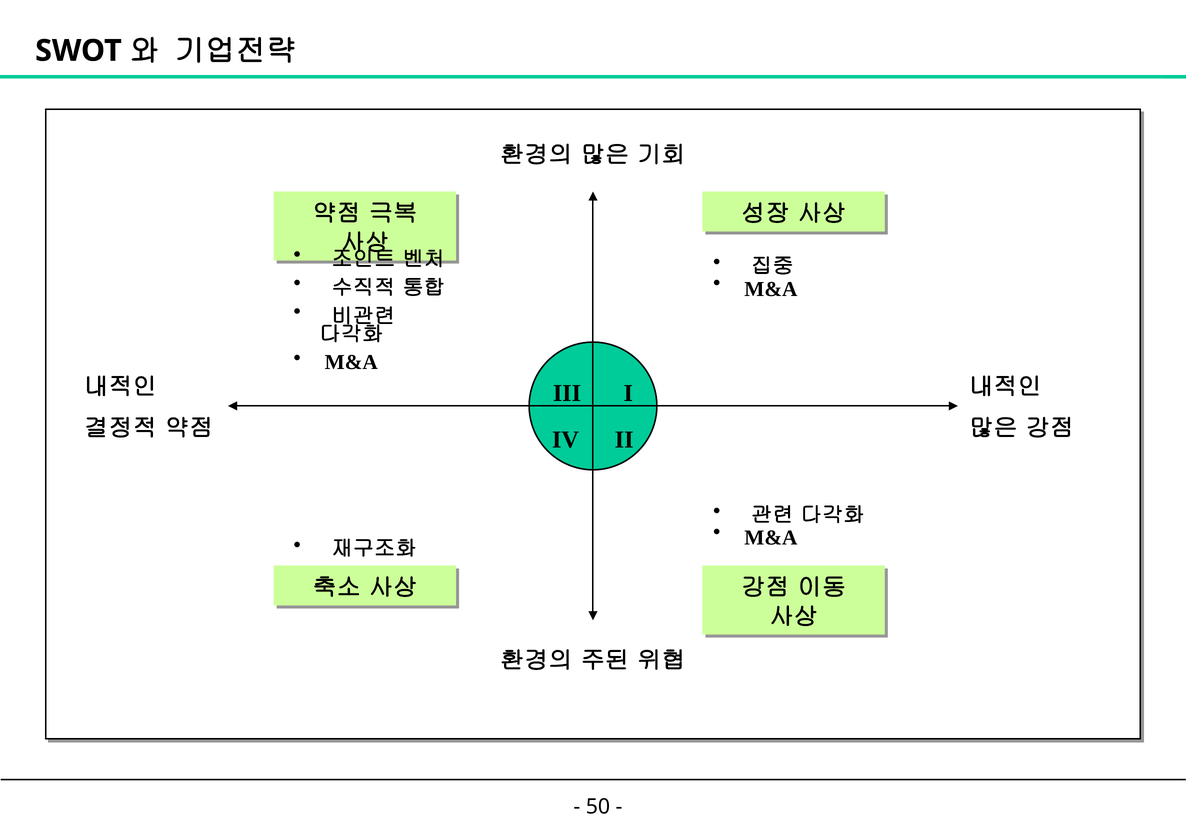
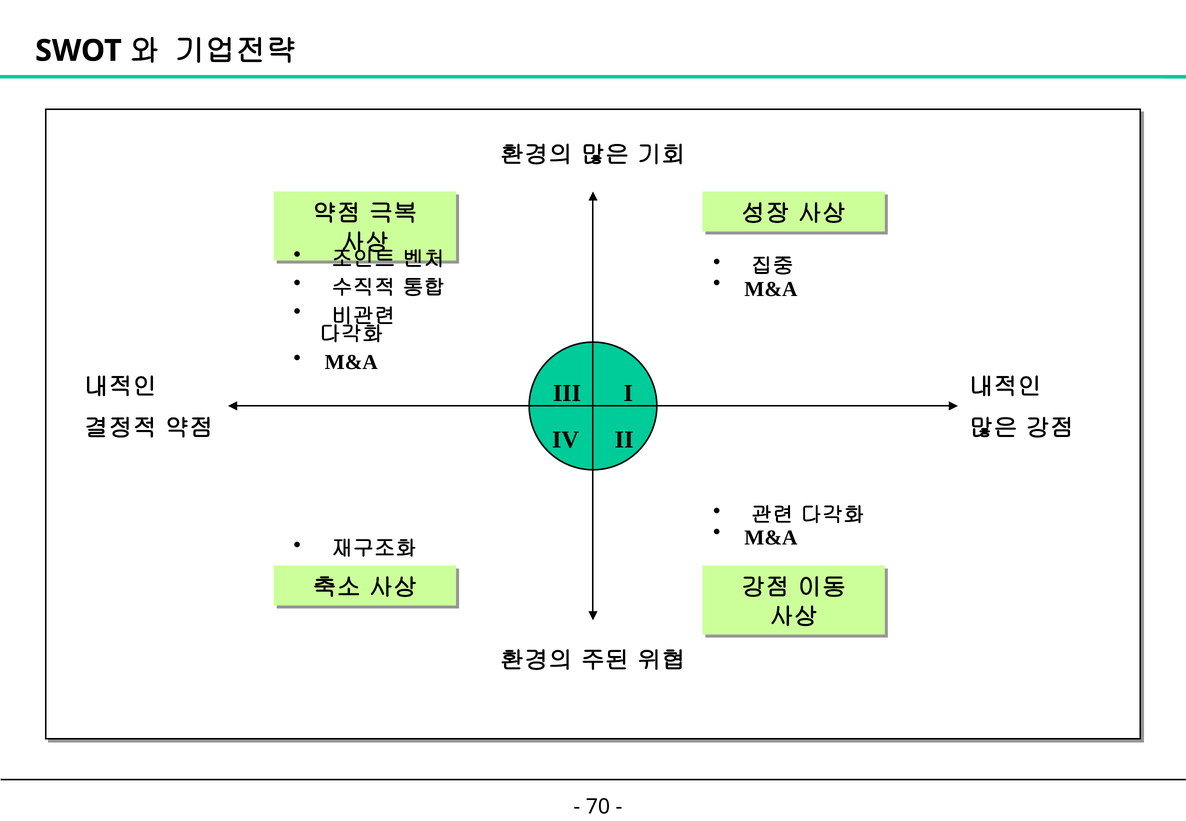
50: 50 -> 70 (598, 807)
